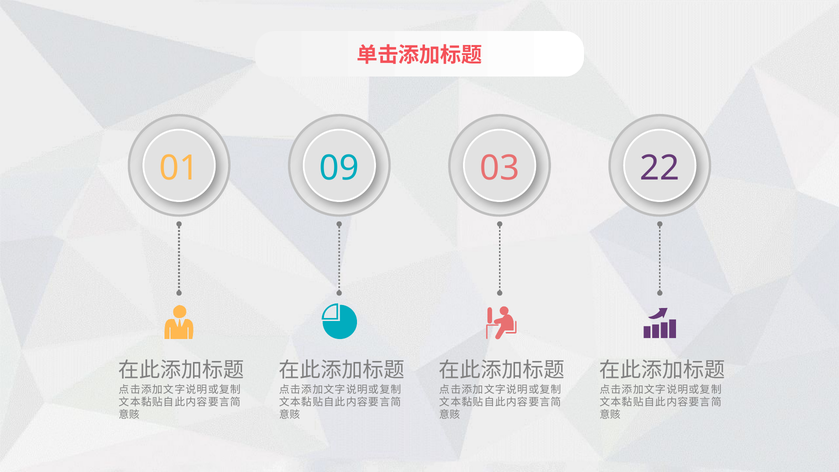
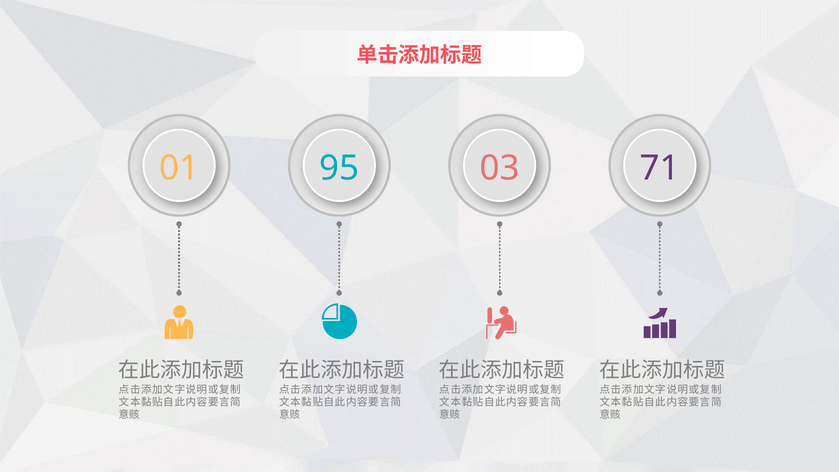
09: 09 -> 95 (339, 168)
22: 22 -> 71 (660, 168)
